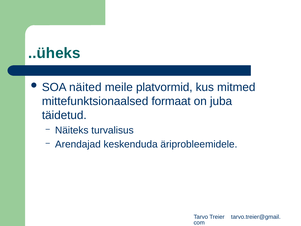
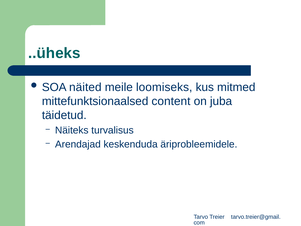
platvormid: platvormid -> loomiseks (164, 87)
formaat: formaat -> content (171, 101)
